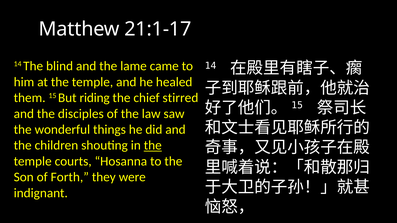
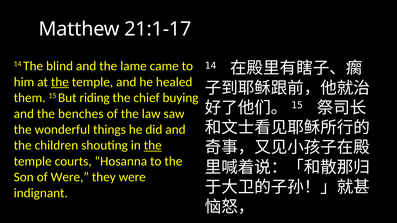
the underline: none -> present (60, 82)
stirred: stirred -> buying (180, 98)
disciples: disciples -> benches (81, 114)
of Forth: Forth -> Were (70, 177)
